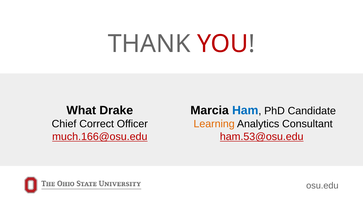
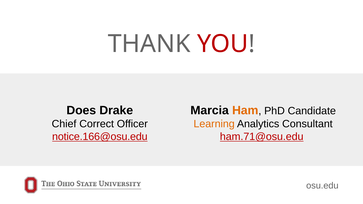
What: What -> Does (81, 111)
Ham colour: blue -> orange (245, 111)
much.166@osu.edu: much.166@osu.edu -> notice.166@osu.edu (100, 137)
ham.53@osu.edu: ham.53@osu.edu -> ham.71@osu.edu (262, 137)
